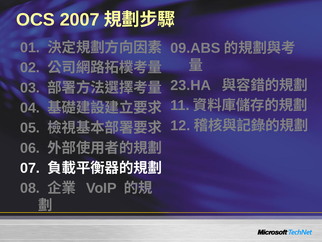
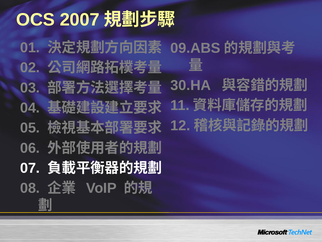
23.HA: 23.HA -> 30.HA (191, 85)
